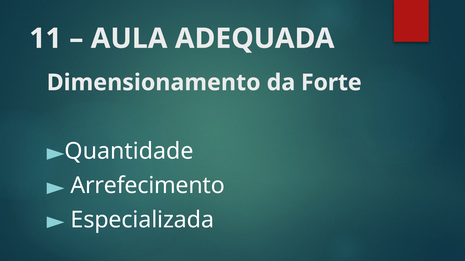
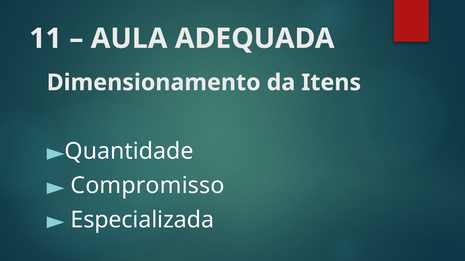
Forte: Forte -> Itens (331, 83)
Arrefecimento: Arrefecimento -> Compromisso (148, 186)
